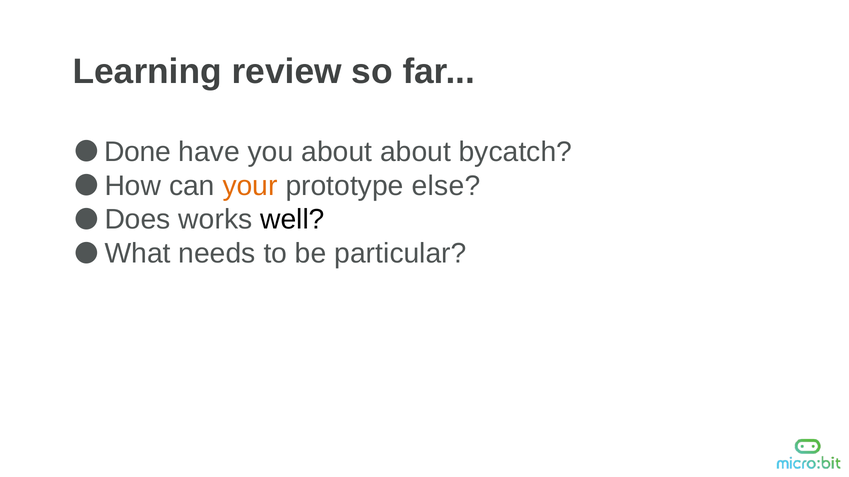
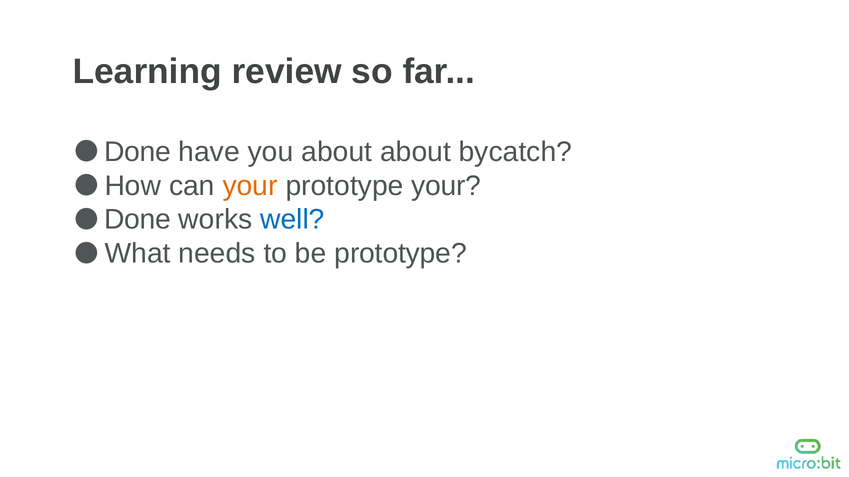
prototype else: else -> your (446, 186)
Does: Does -> Done (138, 220)
well colour: black -> blue (292, 220)
be particular: particular -> prototype (401, 254)
